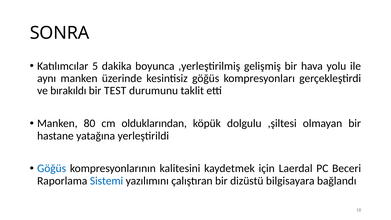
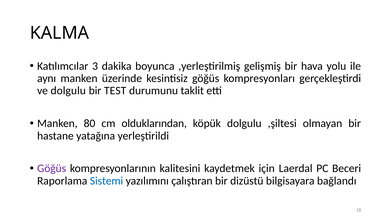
SONRA: SONRA -> KALMA (59, 33)
5: 5 -> 3 (95, 66)
ve bırakıldı: bırakıldı -> dolgulu (68, 91)
Göğüs colour: blue -> purple (52, 168)
